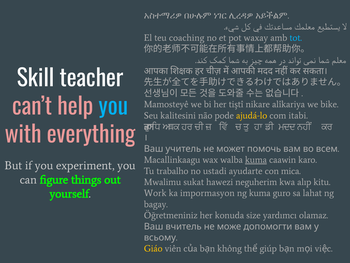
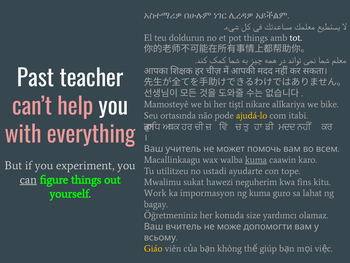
coaching: coaching -> doldurun (187, 38)
pot waxay: waxay -> things (256, 38)
tot colour: light blue -> white (296, 38)
Skill: Skill -> Past (36, 79)
you colour: light blue -> white (113, 107)
kalitesini: kalitesini -> ortasında (178, 115)
trabalho: trabalho -> utilitzeu (172, 171)
mica: mica -> tope (291, 171)
can underline: none -> present (28, 179)
alıp: alıp -> fins (304, 182)
